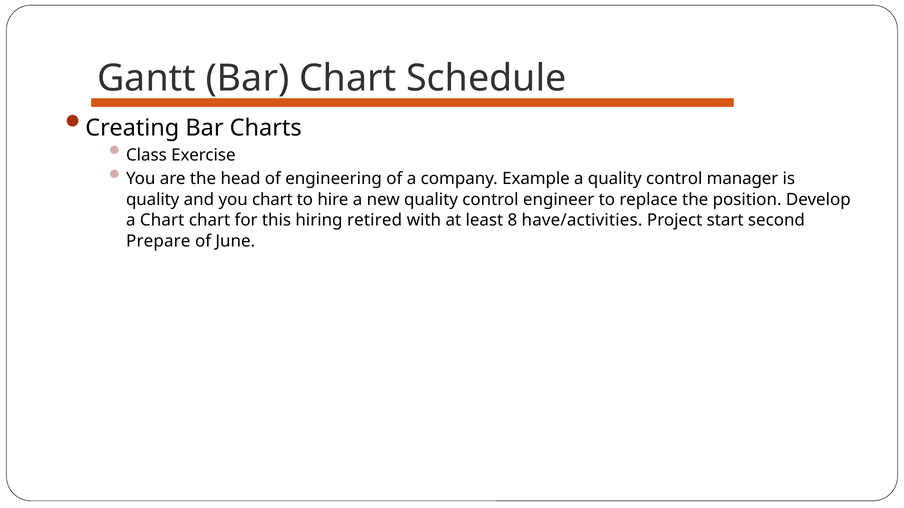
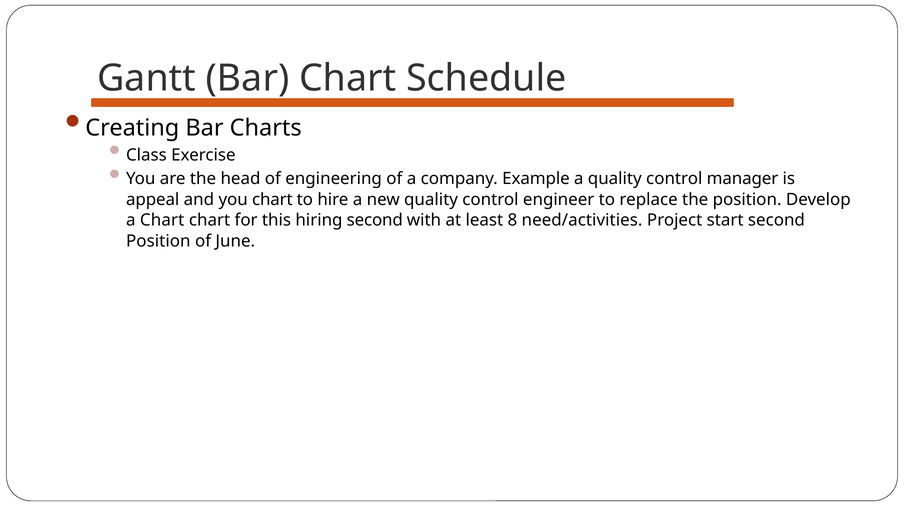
quality: quality -> appeal (153, 200)
hiring retired: retired -> second (375, 220)
have/activities: have/activities -> need/activities (582, 220)
Prepare: Prepare -> Position (158, 241)
